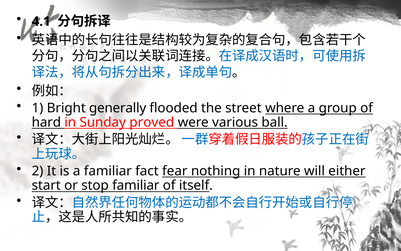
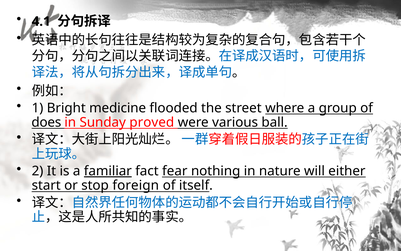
generally: generally -> medicine (118, 108)
hard: hard -> does (46, 122)
familiar underline: none -> present (108, 171)
stop familiar: familiar -> foreign (136, 185)
